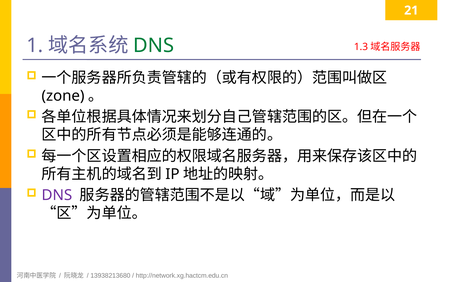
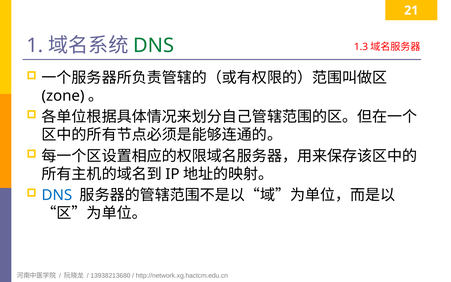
DNS colour: purple -> blue (57, 195)
